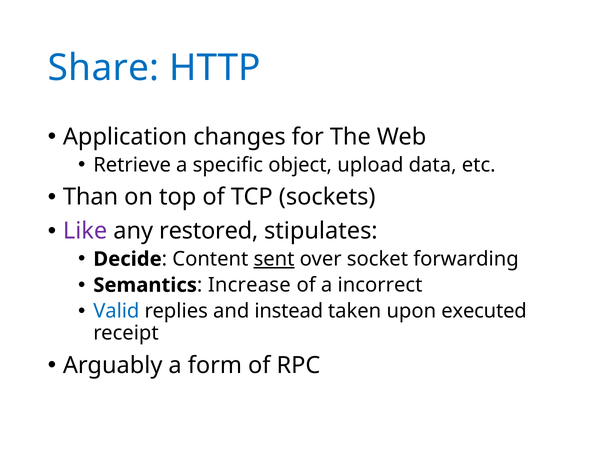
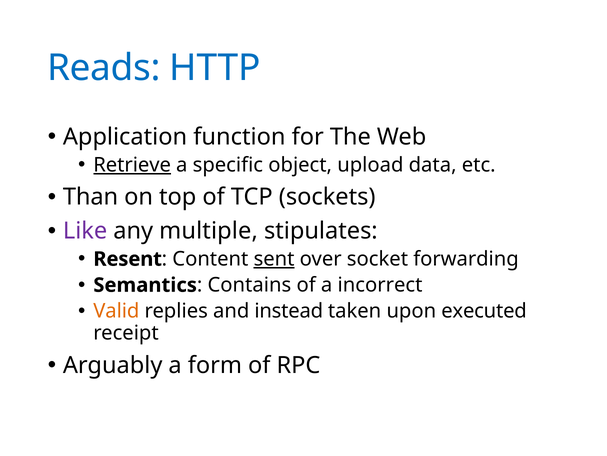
Share: Share -> Reads (104, 68)
changes: changes -> function (239, 137)
Retrieve underline: none -> present (132, 165)
restored: restored -> multiple (209, 231)
Decide: Decide -> Resent (128, 259)
Increase: Increase -> Contains (249, 285)
Valid colour: blue -> orange (116, 311)
